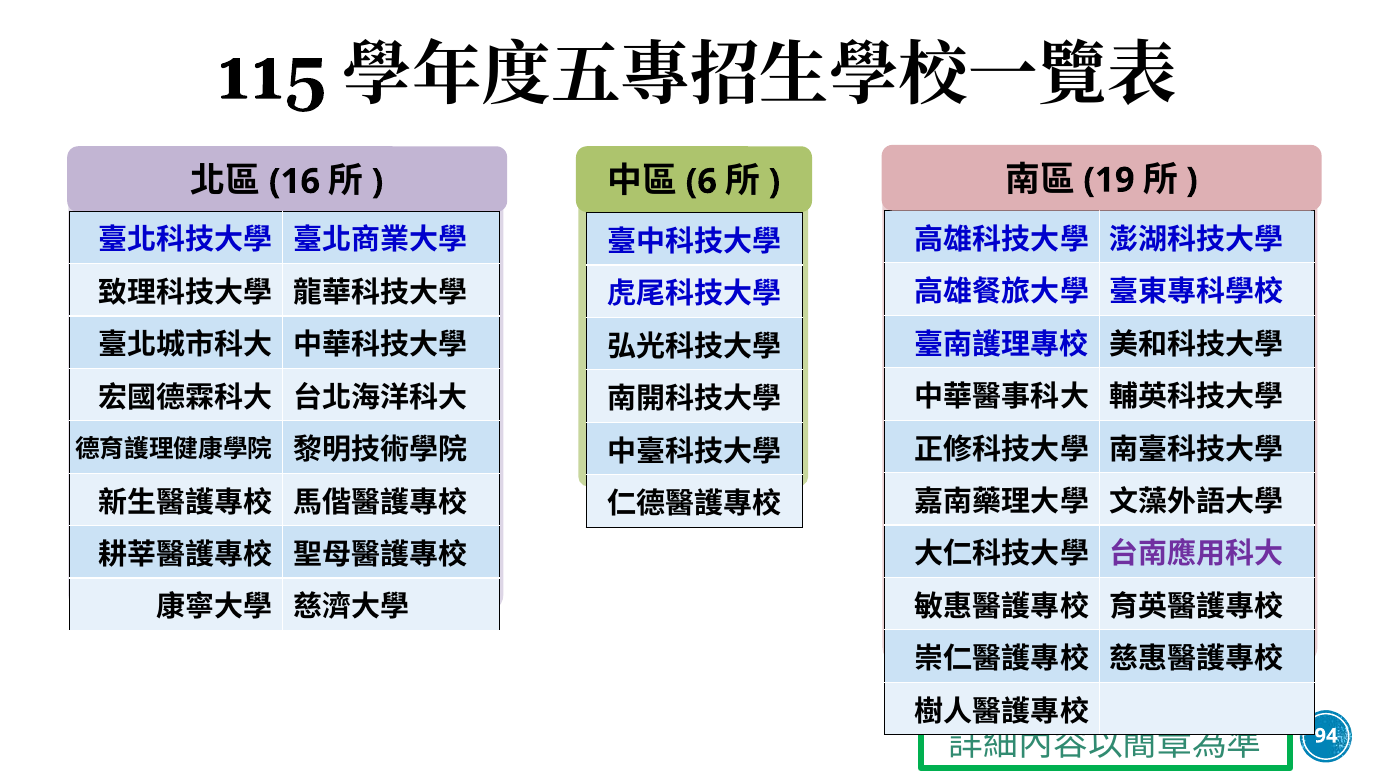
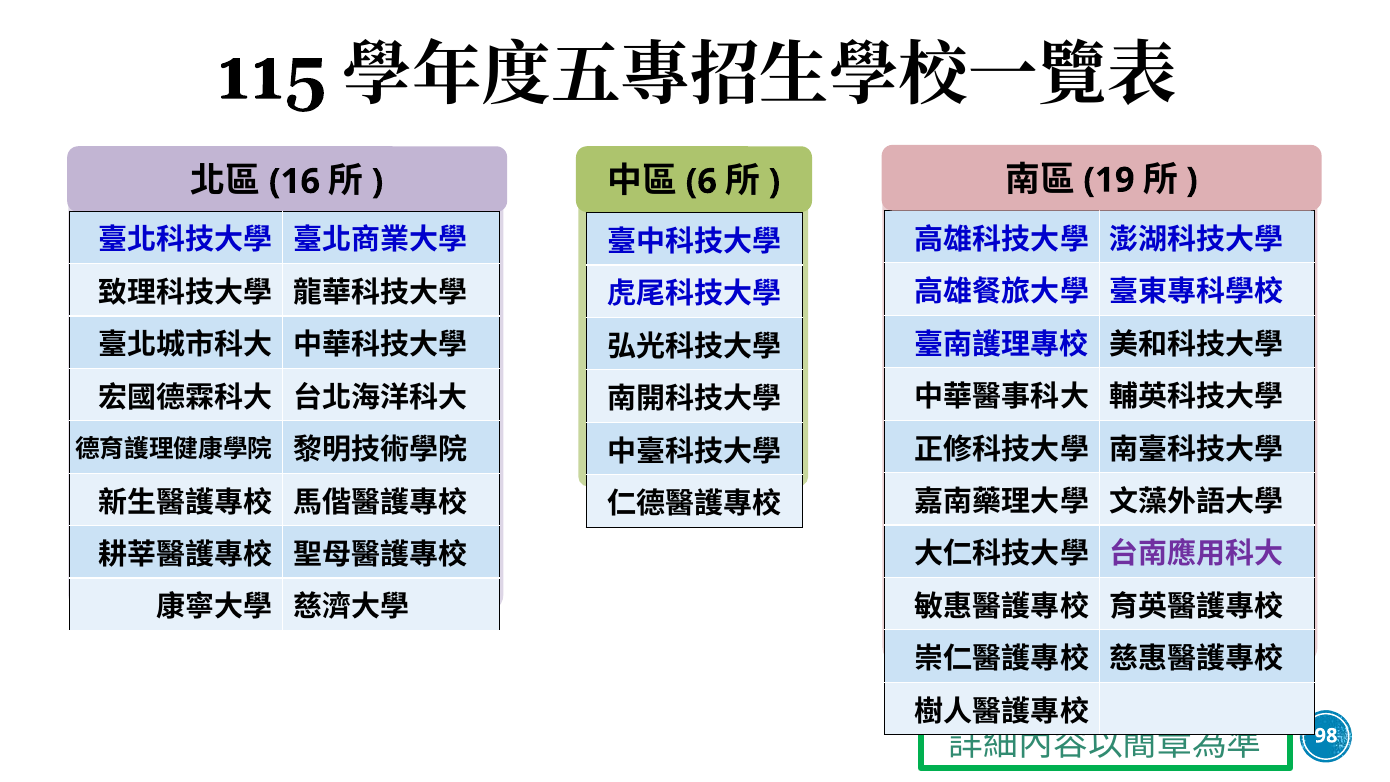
94: 94 -> 98 (1326, 736)
